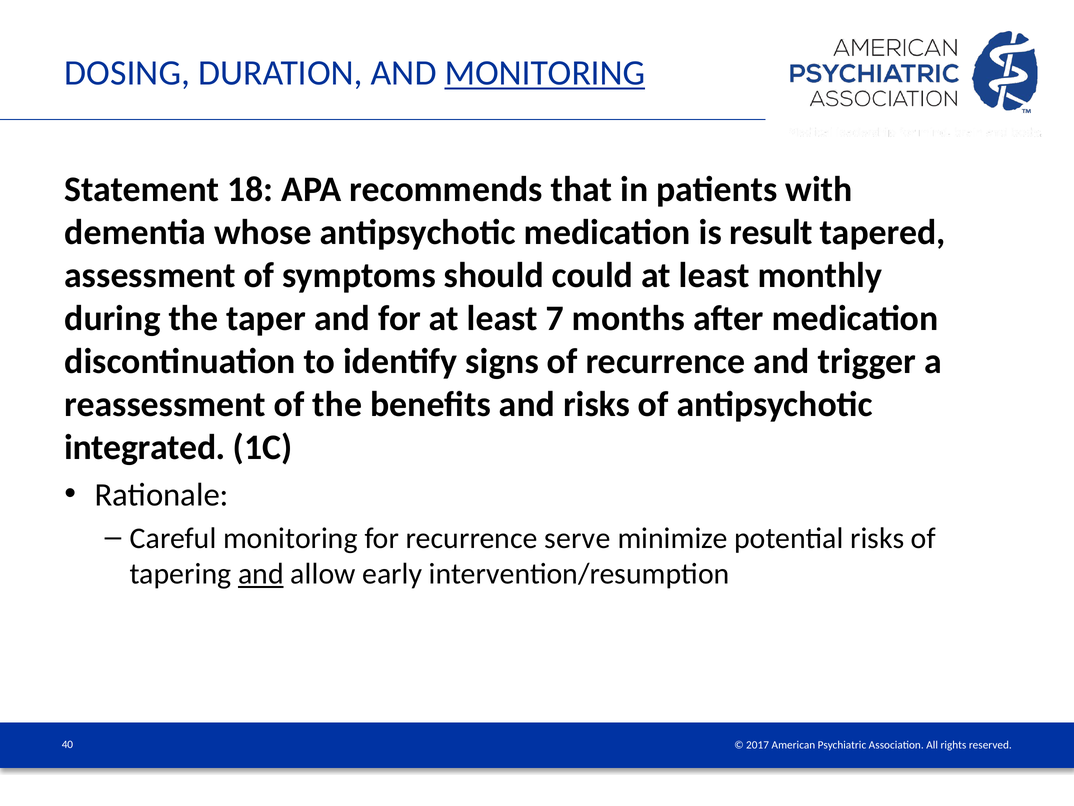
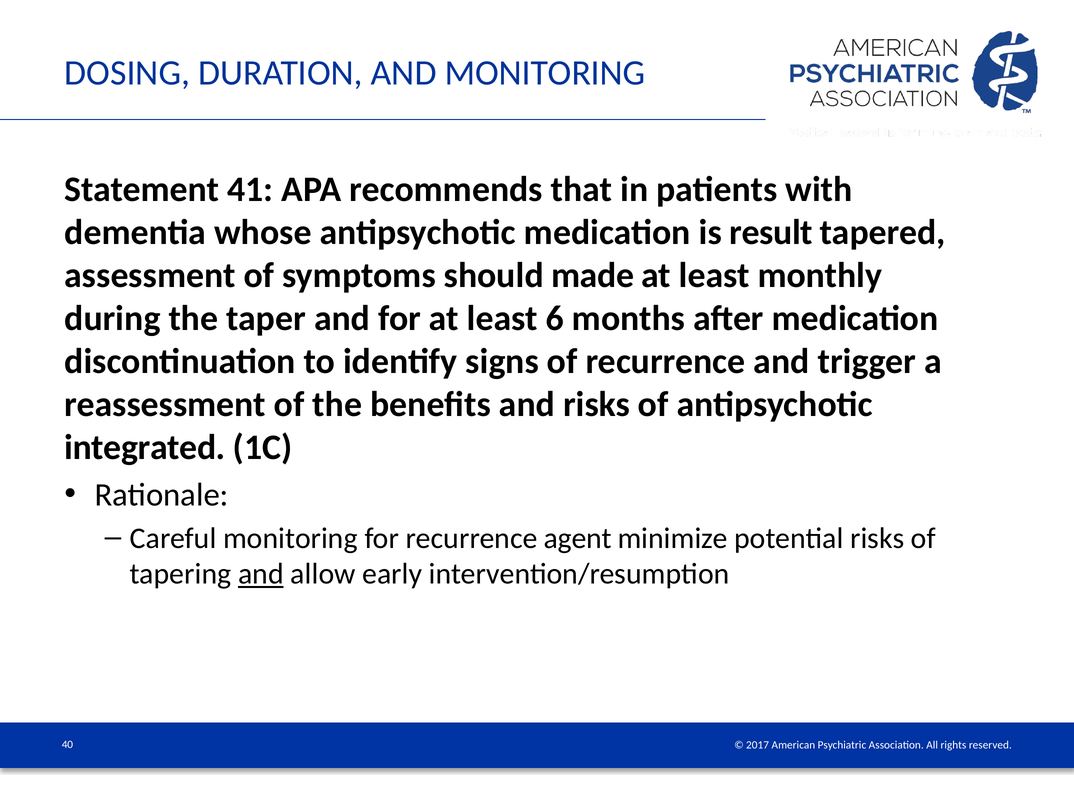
MONITORING underline: present -> none (545, 73)
18: 18 -> 41 (250, 189)
could: could -> made (593, 275)
7: 7 -> 6 (555, 318)
serve: serve -> agent (578, 538)
